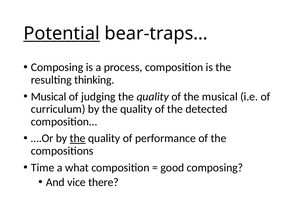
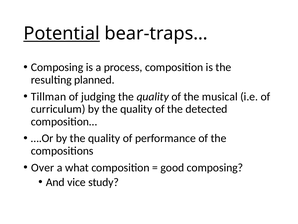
thinking: thinking -> planned (94, 80)
Musical: Musical -> Tillman (49, 96)
the underline: present -> none (78, 138)
Time: Time -> Over (43, 167)
there: there -> study (104, 182)
